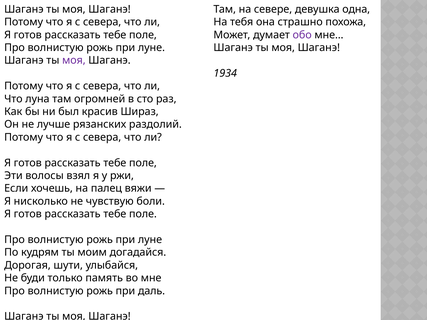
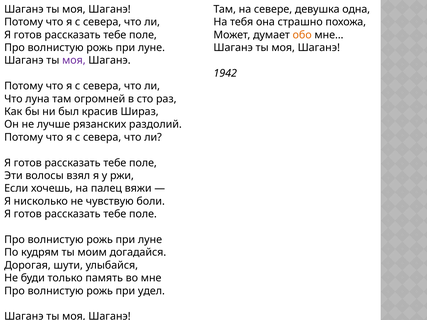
обо colour: purple -> orange (302, 35)
1934: 1934 -> 1942 (225, 73)
даль: даль -> удел (151, 291)
